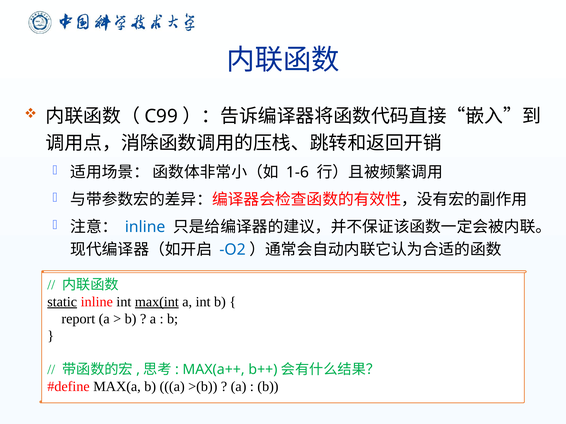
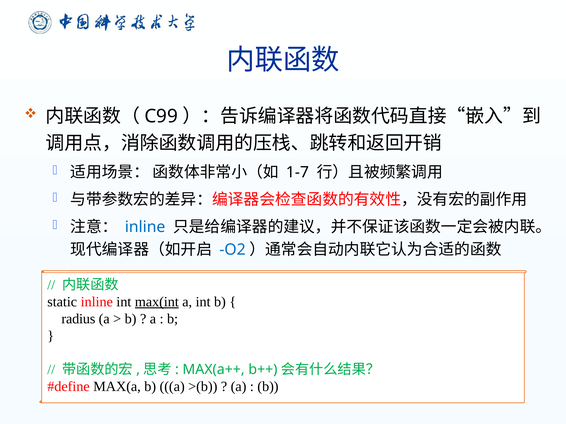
1-6: 1-6 -> 1-7 (297, 173)
static underline: present -> none (62, 302)
report: report -> radius (78, 319)
